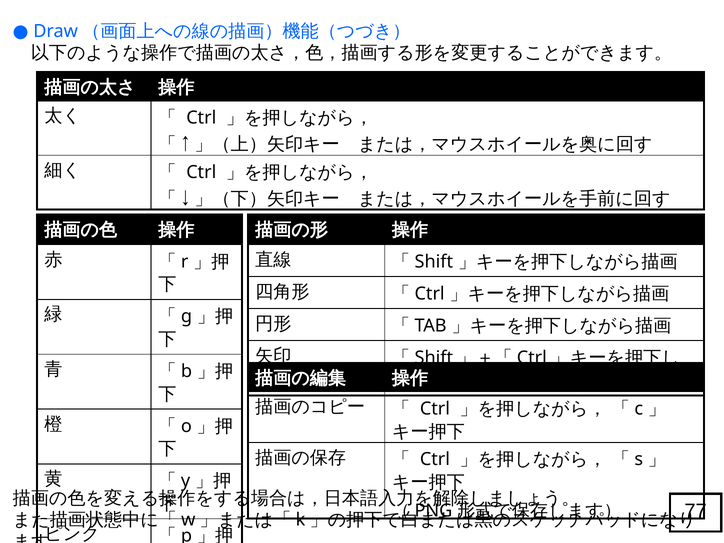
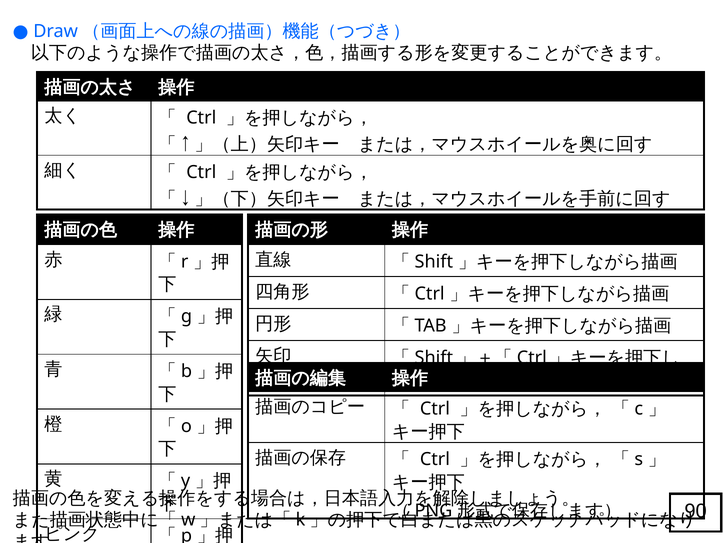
77: 77 -> 90 (696, 511)
